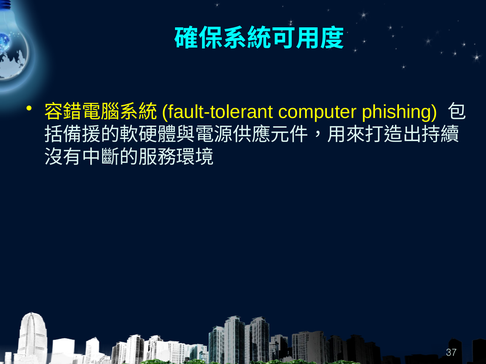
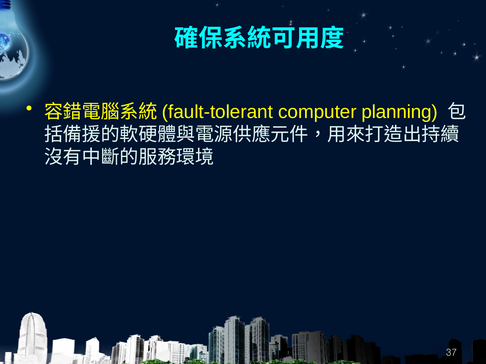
phishing: phishing -> planning (400, 112)
